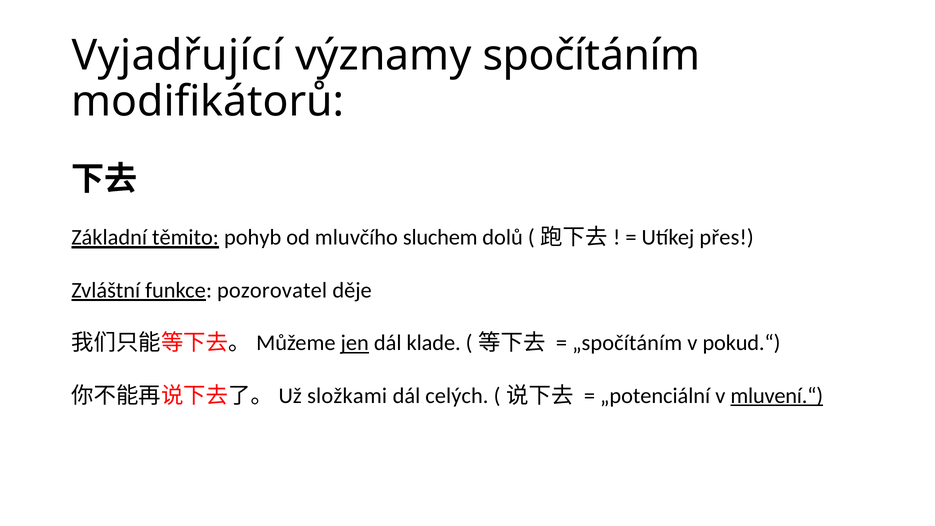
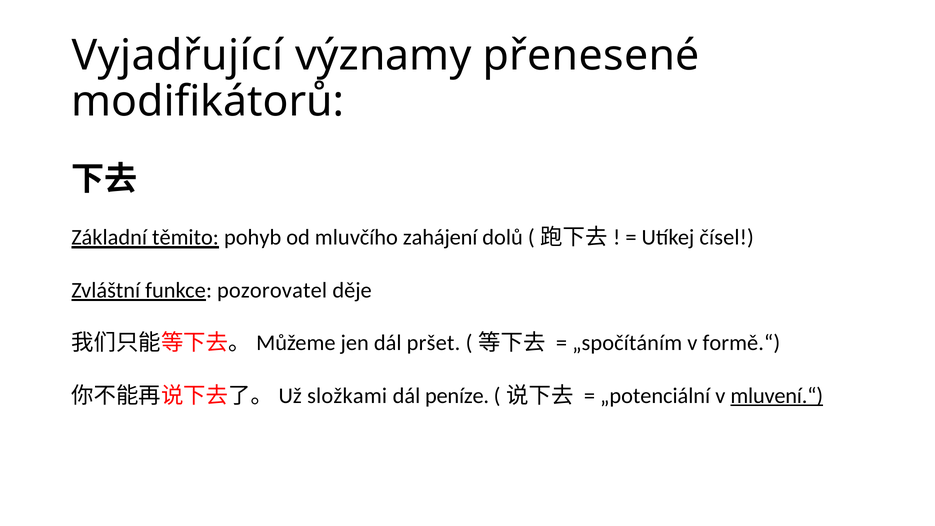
spočítáním: spočítáním -> přenesené (591, 55)
sluchem: sluchem -> zahájení (440, 238)
přes: přes -> čísel (727, 238)
jen underline: present -> none (355, 343)
klade: klade -> pršet (433, 343)
pokud.“: pokud.“ -> formě.“ (741, 343)
celých: celých -> peníze (457, 396)
